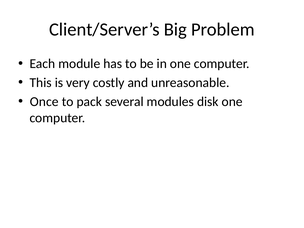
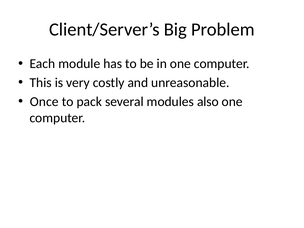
disk: disk -> also (208, 102)
